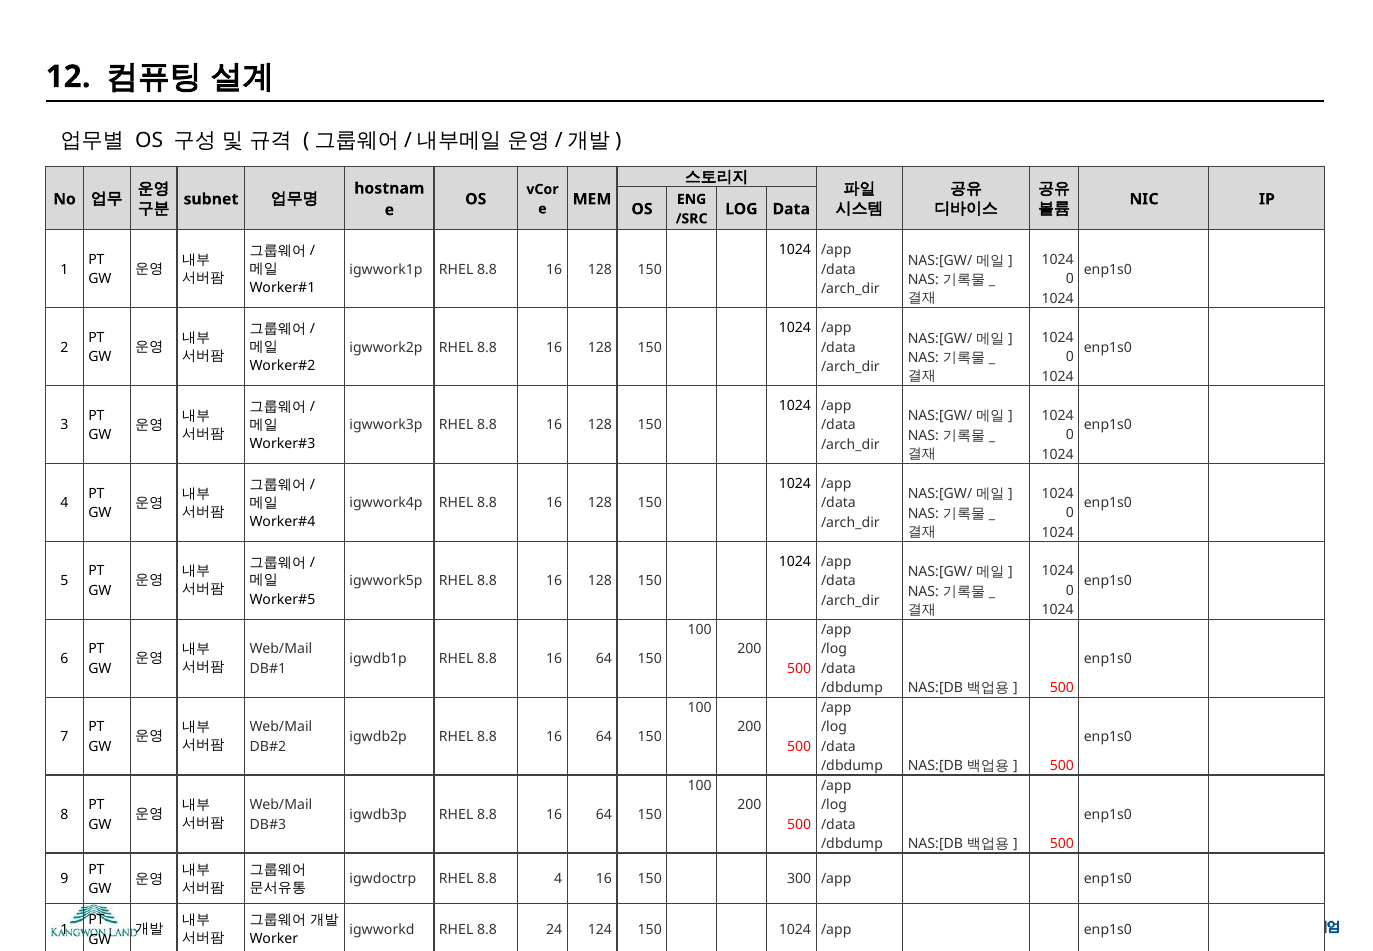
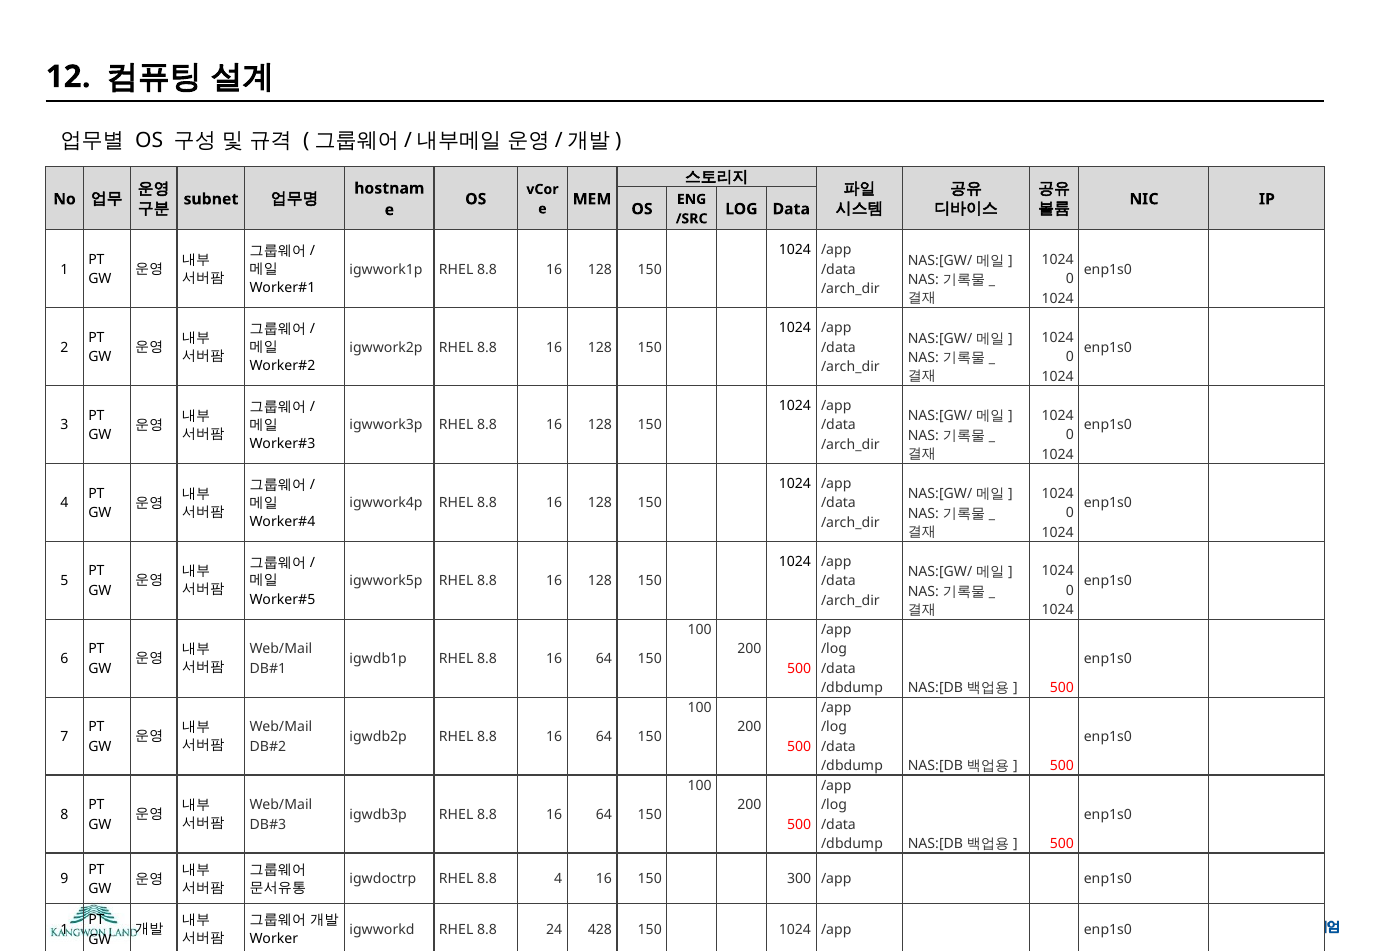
124: 124 -> 428 (600, 929)
